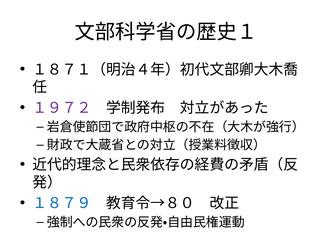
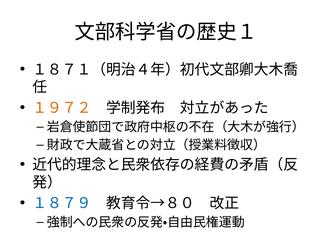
１９７２ colour: purple -> orange (62, 108)
